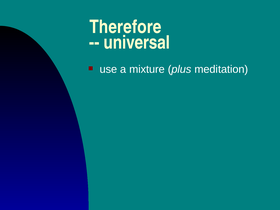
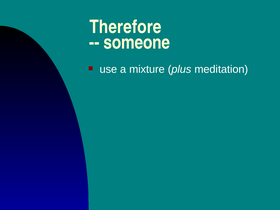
universal: universal -> someone (137, 43)
